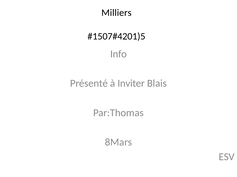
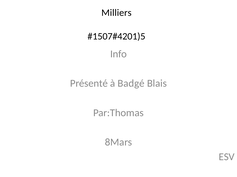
Inviter: Inviter -> Badgé (131, 84)
